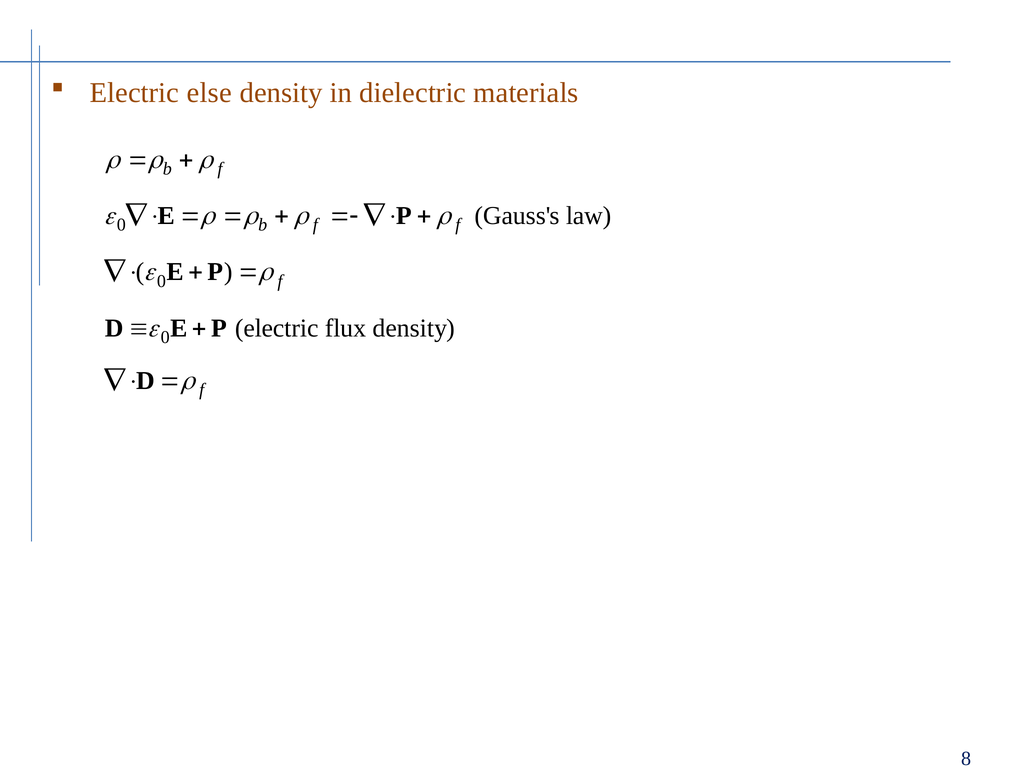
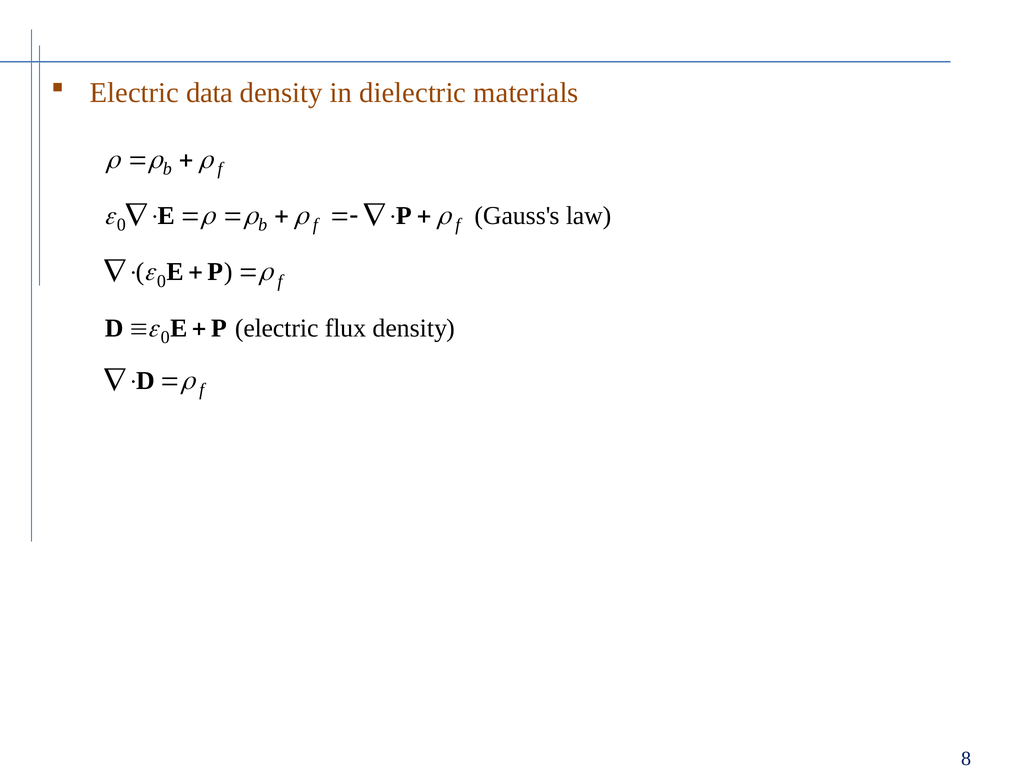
else: else -> data (210, 93)
